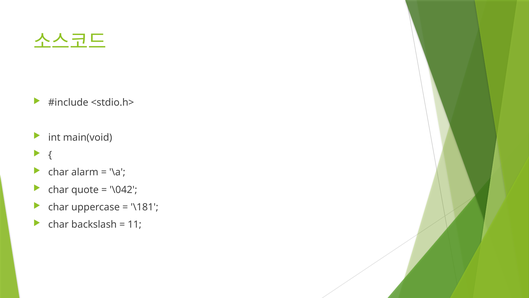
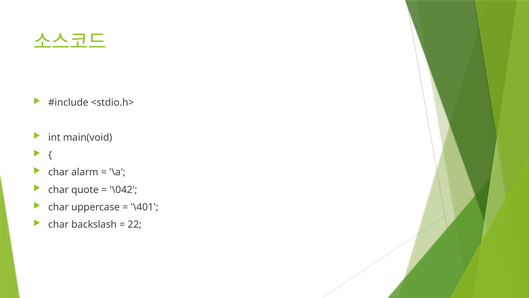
\181: \181 -> \401 (145, 207)
11: 11 -> 22 (135, 224)
